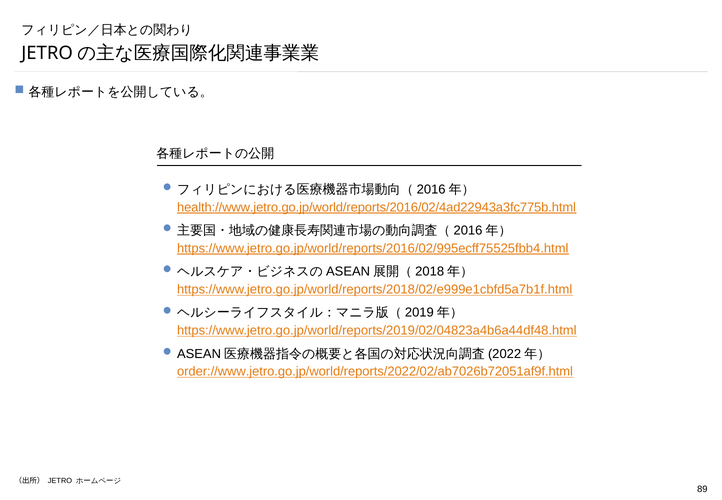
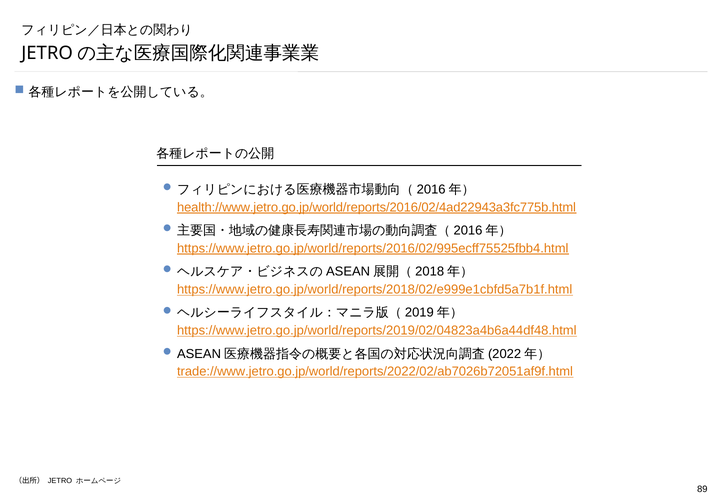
order://www.jetro.go.jp/world/reports/2022/02/ab7026b72051af9f.html: order://www.jetro.go.jp/world/reports/2022/02/ab7026b72051af9f.html -> trade://www.jetro.go.jp/world/reports/2022/02/ab7026b72051af9f.html (375, 371)
